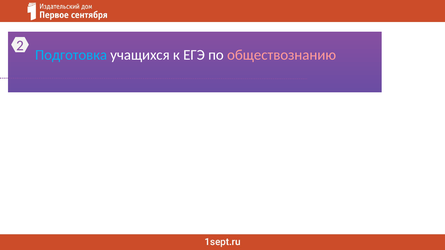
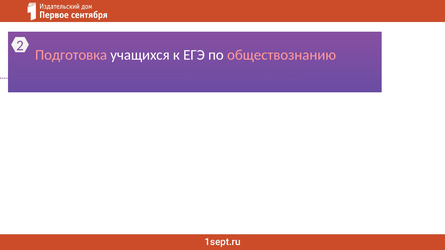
Подготовка colour: light blue -> pink (71, 55)
